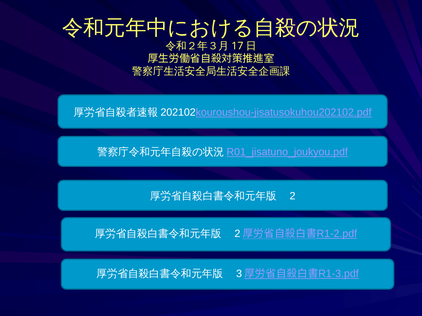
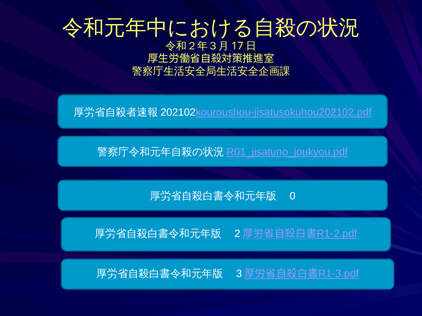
2: 2 -> 0 (293, 196)
